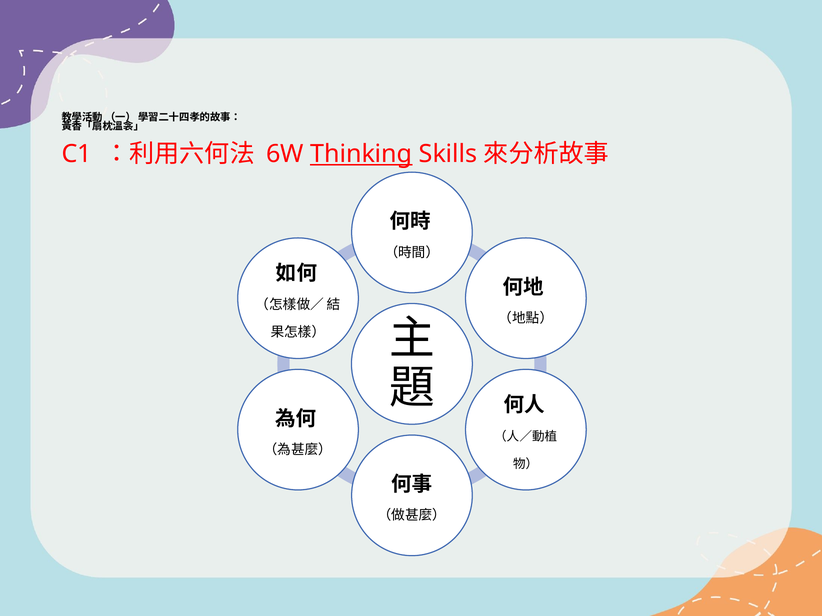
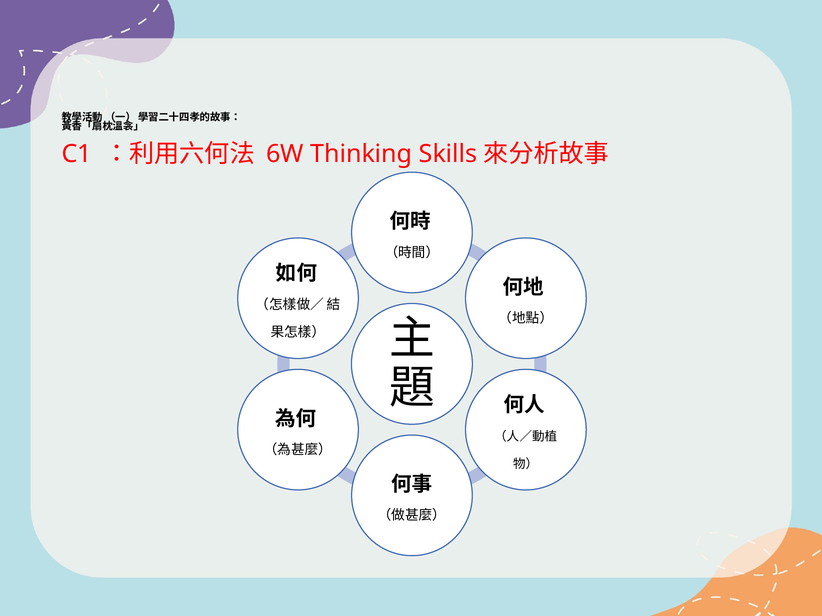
Thinking underline: present -> none (361, 154)
